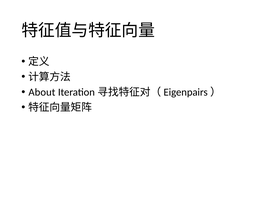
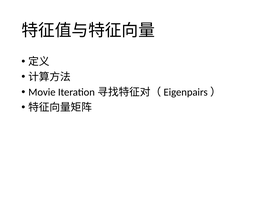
About: About -> Movie (42, 92)
